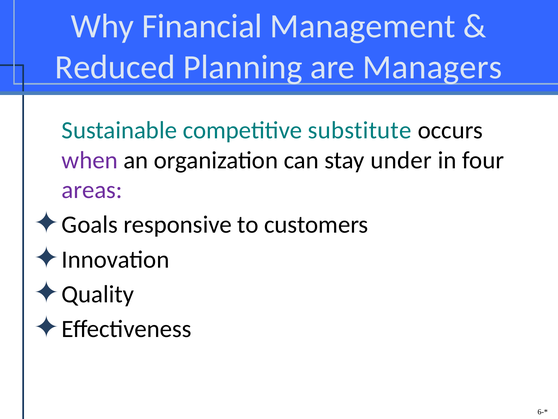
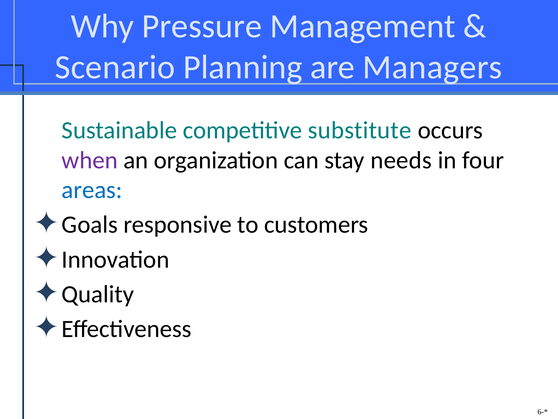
Financial: Financial -> Pressure (202, 26)
Reduced: Reduced -> Scenario (115, 67)
under: under -> needs (401, 160)
areas colour: purple -> blue (92, 190)
